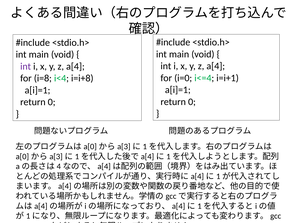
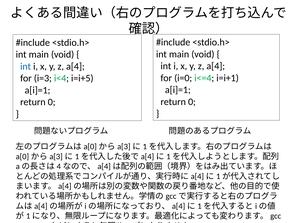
int colour: purple -> blue (26, 66)
i=8: i=8 -> i=3 (43, 78)
i=i+8: i=i+8 -> i=i+5 (82, 78)
